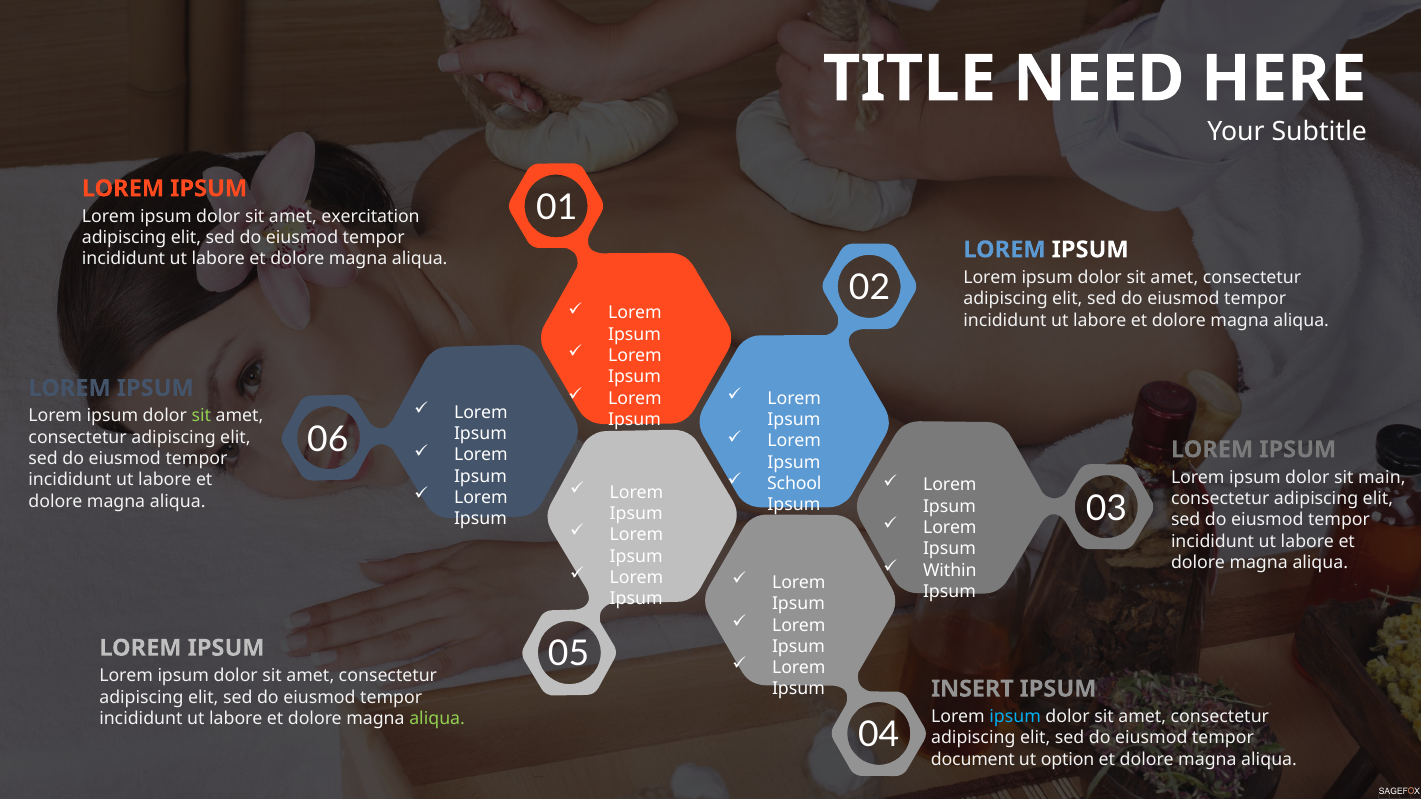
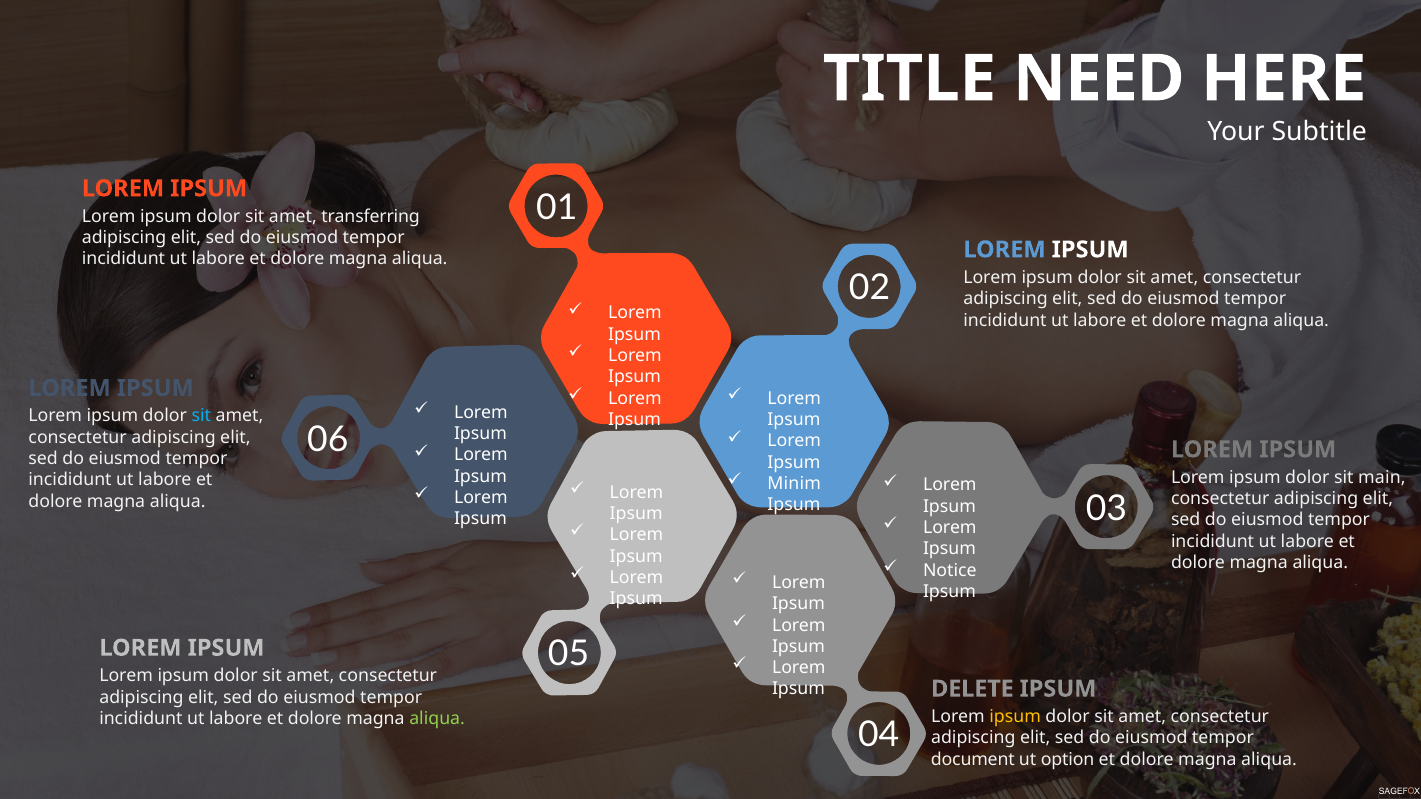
exercitation: exercitation -> transferring (371, 217)
sit colour: light green -> light blue (201, 416)
School: School -> Minim (794, 484)
Within: Within -> Notice (950, 571)
INSERT: INSERT -> DELETE (972, 689)
ipsum colour: light blue -> yellow (1015, 717)
